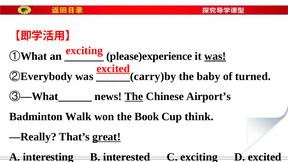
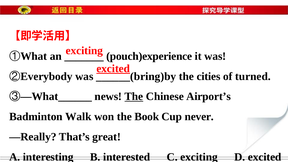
please)experience: please)experience -> pouch)experience (149, 56)
was underline: present -> none (215, 56)
______(carry)by: ______(carry)by -> ______(bring)by (136, 76)
baby: baby -> cities (208, 76)
think: think -> never (199, 117)
great underline: present -> none (107, 137)
